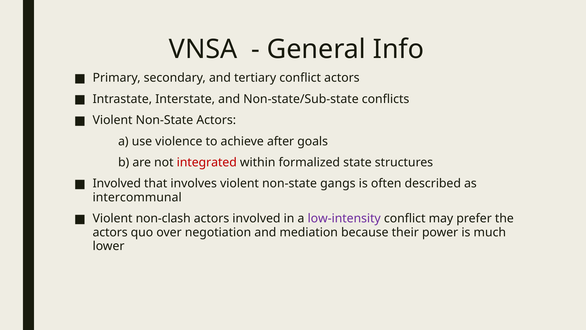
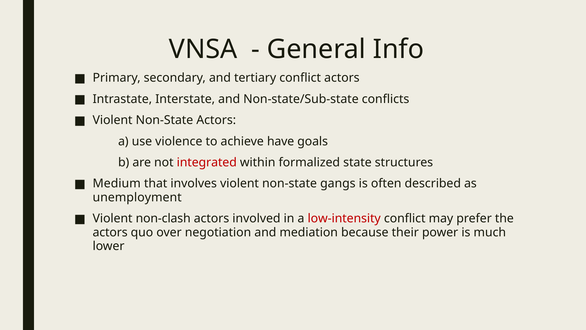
after: after -> have (281, 141)
Involved: Involved -> Medium (117, 183)
intercommunal: intercommunal -> unemployment (137, 197)
low-intensity colour: purple -> red (344, 218)
